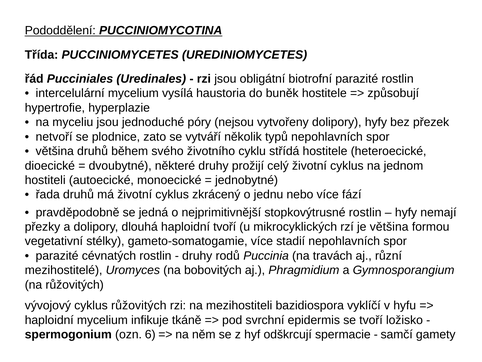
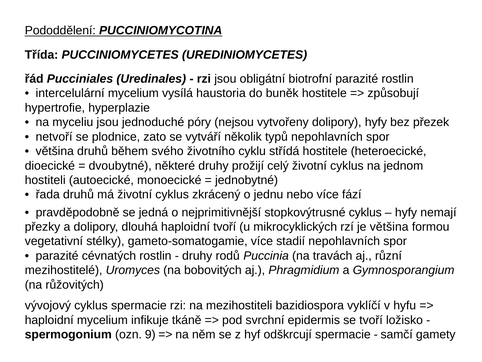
stopkovýtrusné rostlin: rostlin -> cyklus (365, 212)
cyklus růžovitých: růžovitých -> spermacie (139, 305)
6: 6 -> 9 (150, 334)
